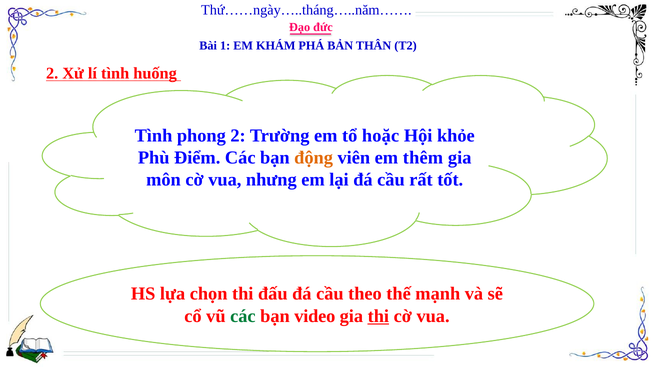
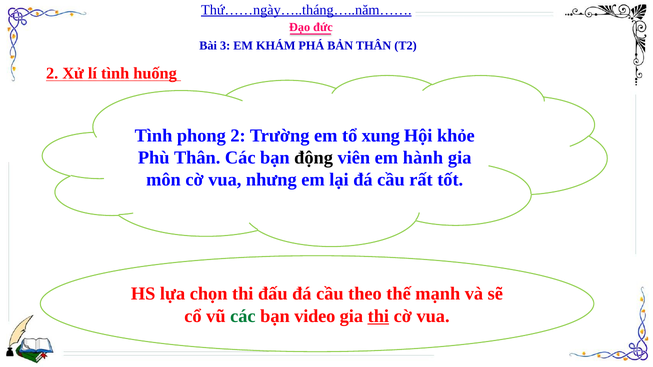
Thứ……ngày…..tháng…..năm…… underline: none -> present (306, 10)
1: 1 -> 3 (225, 46)
hoặc: hoặc -> xung (381, 136)
Phù Điểm: Điểm -> Thân (197, 158)
động colour: orange -> black (314, 158)
thêm: thêm -> hành (423, 158)
